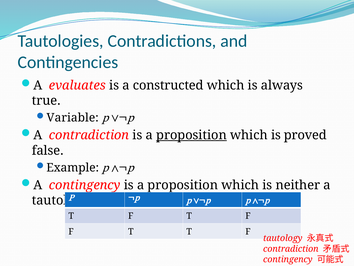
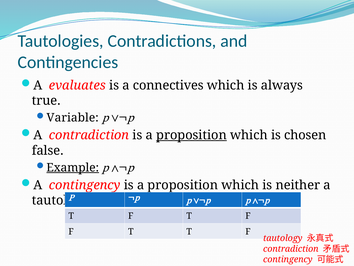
constructed: constructed -> connectives (168, 85)
proved: proved -> chosen (305, 135)
Example underline: none -> present (73, 167)
